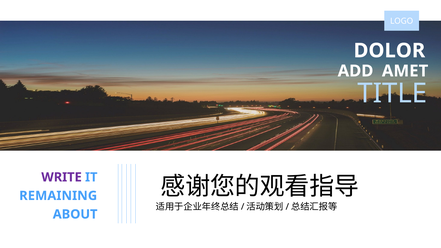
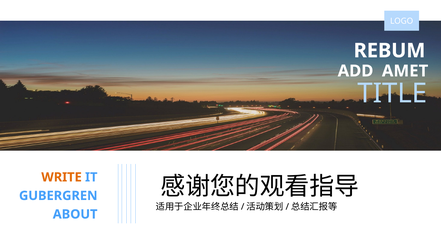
DOLOR: DOLOR -> REBUM (389, 51)
WRITE colour: purple -> orange (62, 177)
REMAINING: REMAINING -> GUBERGREN (58, 196)
